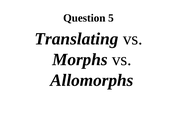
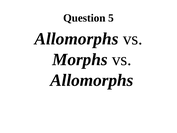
Translating: Translating -> Allomorphs (76, 39)
